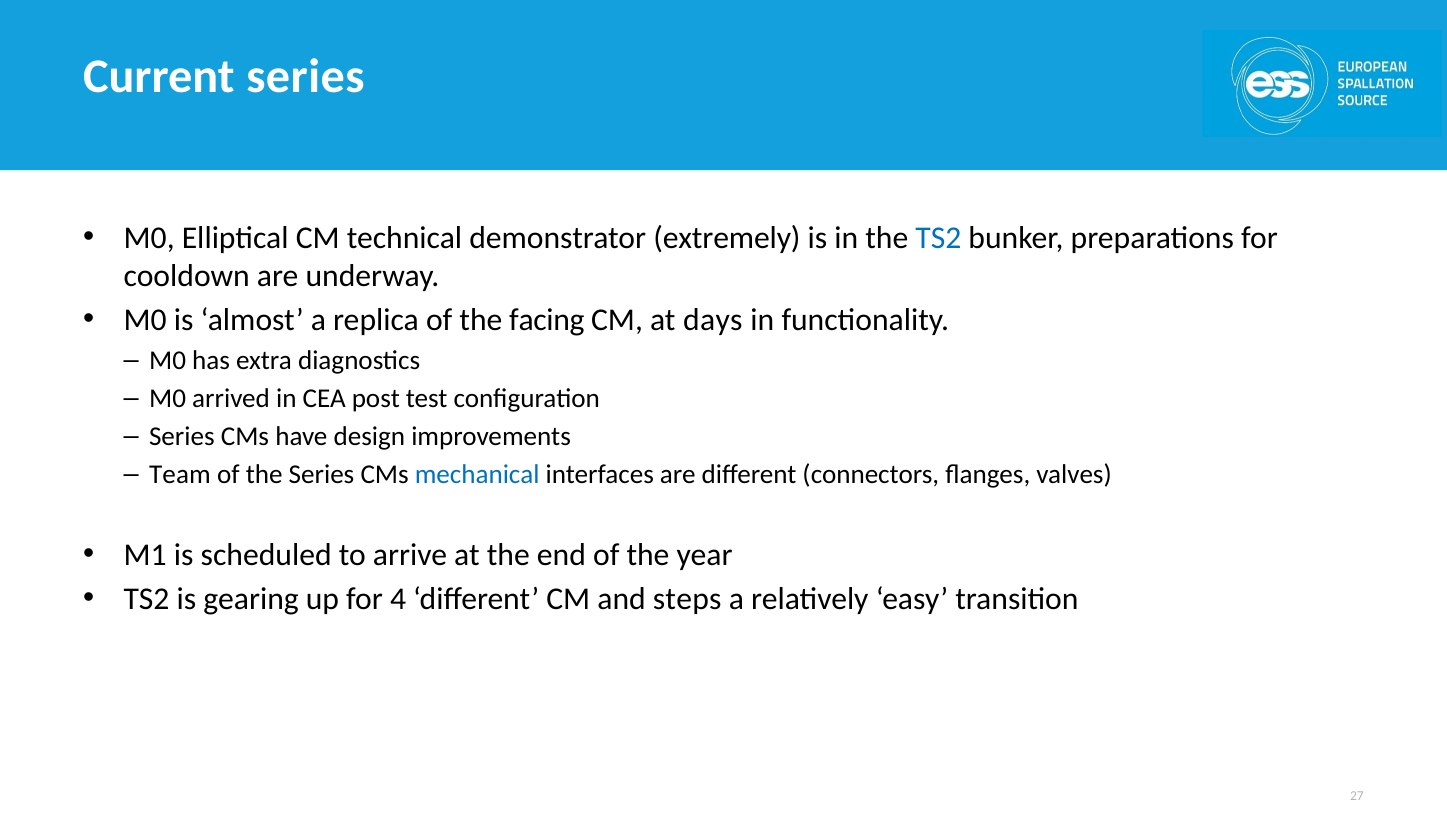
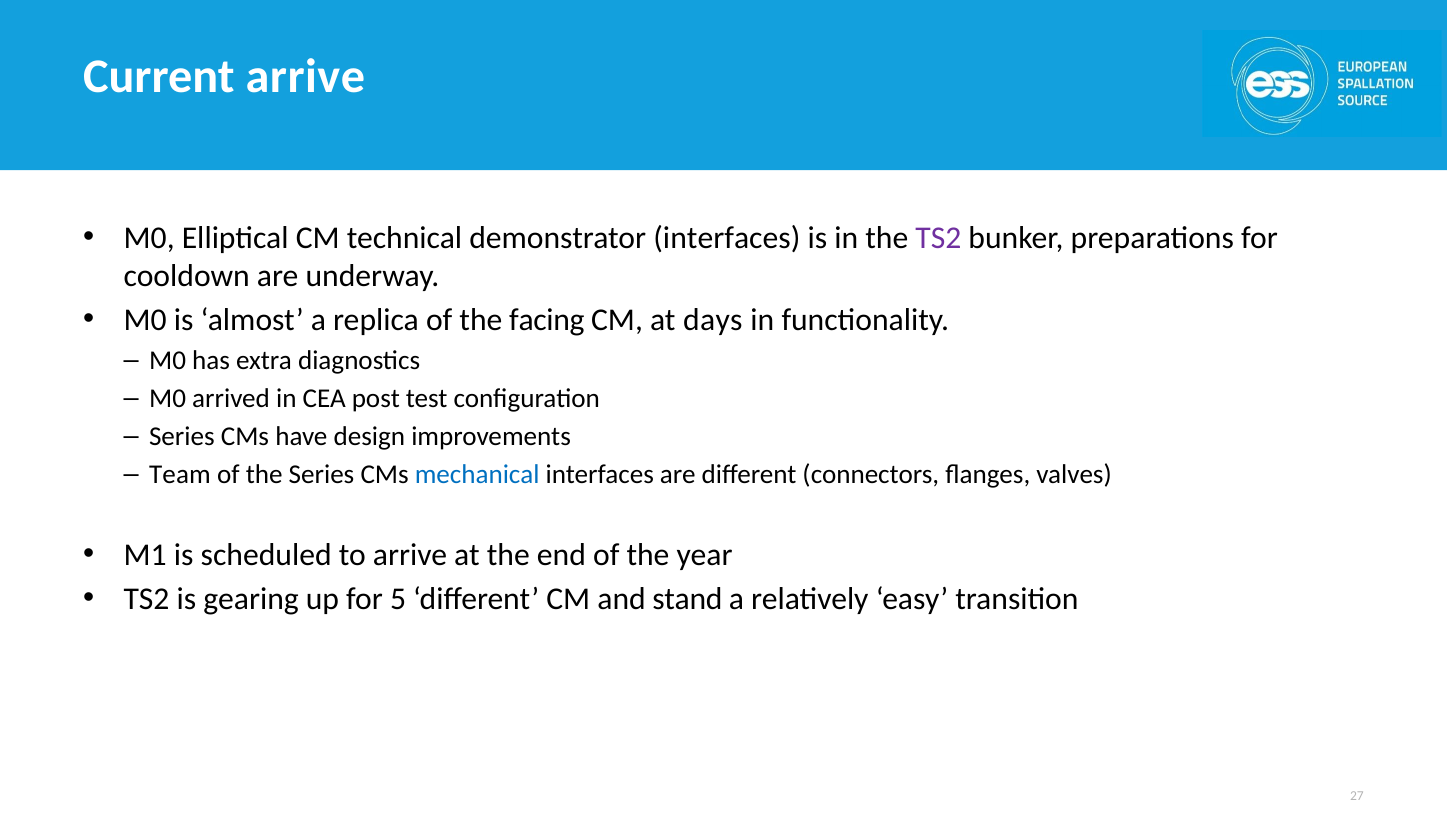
Current series: series -> arrive (305, 77)
demonstrator extremely: extremely -> interfaces (727, 238)
TS2 colour: blue -> purple (938, 238)
4: 4 -> 5 (398, 599)
steps: steps -> stand (687, 599)
